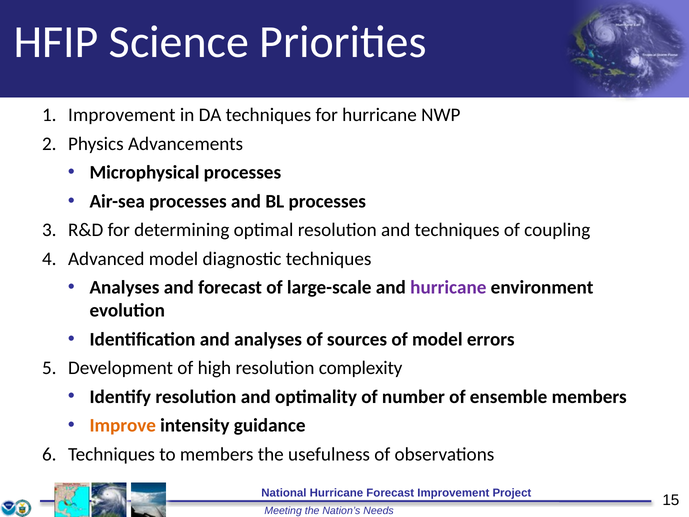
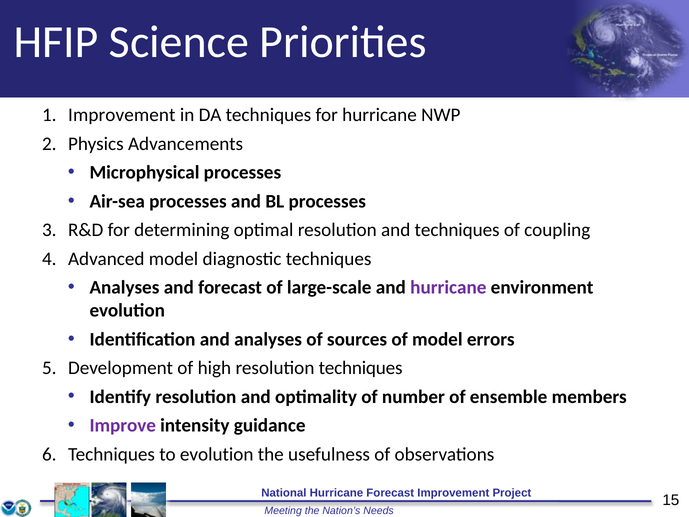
resolution complexity: complexity -> techniques (361, 368)
Improve colour: orange -> purple (123, 425)
to members: members -> evolution (217, 454)
